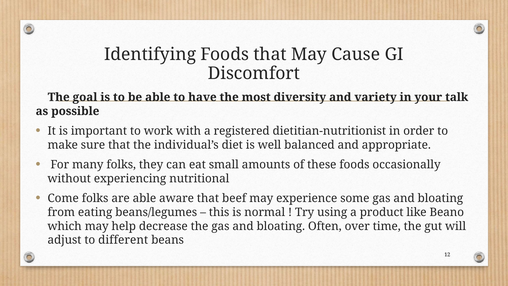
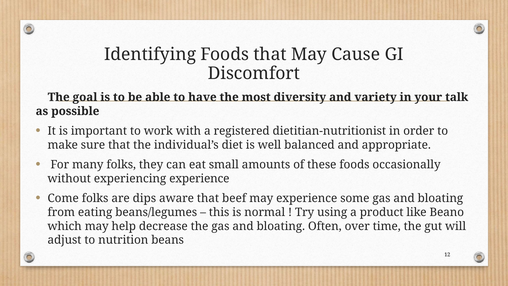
experiencing nutritional: nutritional -> experience (199, 178)
are able: able -> dips (144, 198)
different: different -> nutrition (123, 240)
